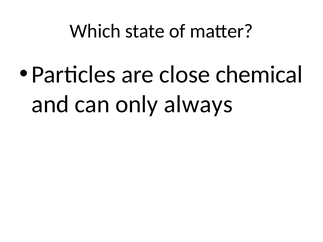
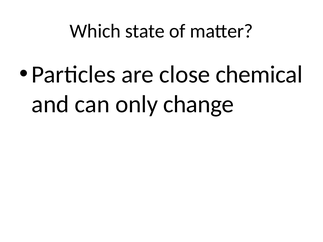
always: always -> change (199, 104)
